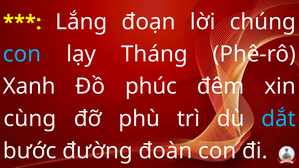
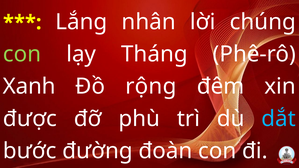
đoạn: đoạn -> nhân (149, 22)
con colour: light blue -> light green (22, 54)
phúc: phúc -> rộng (151, 86)
cùng: cùng -> được (30, 119)
